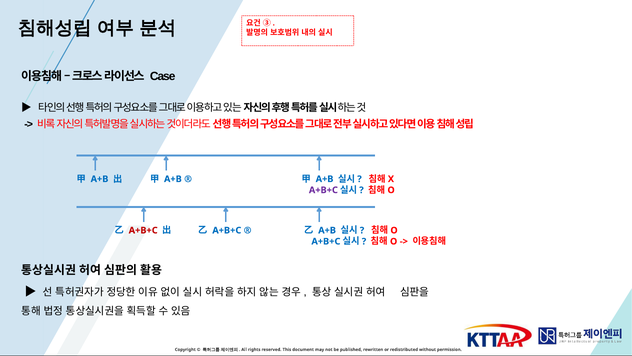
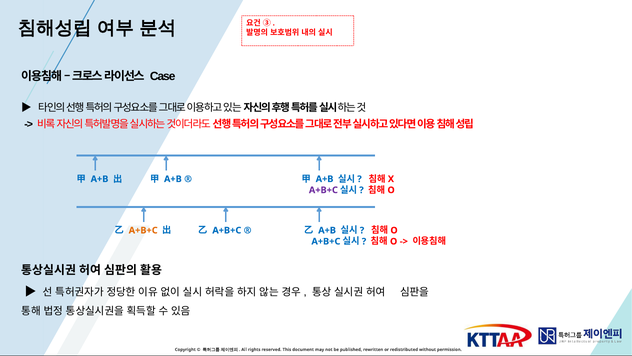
A+B+C colour: red -> orange (143, 230)
